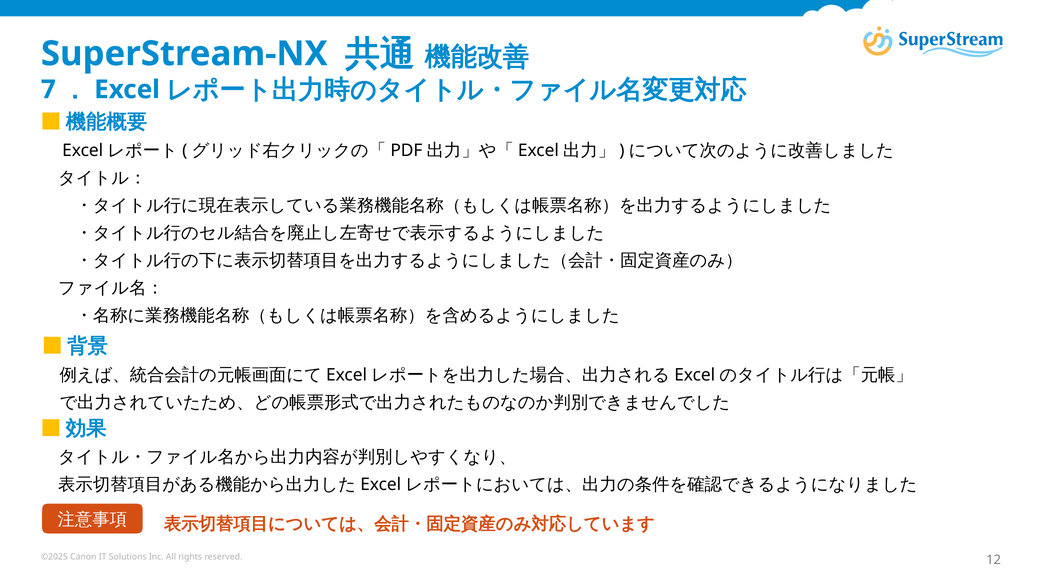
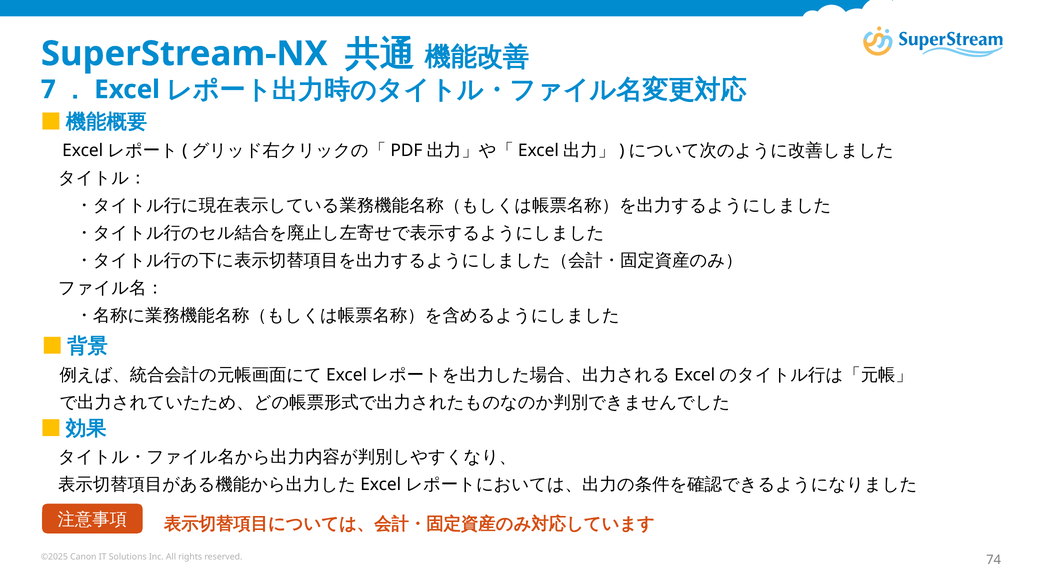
12: 12 -> 74 (994, 560)
